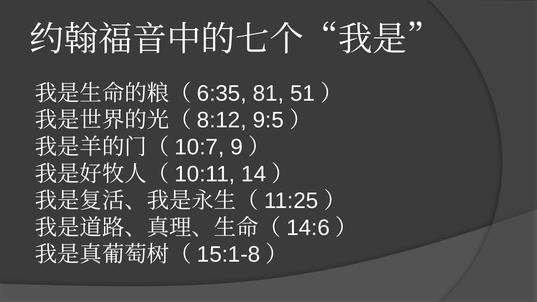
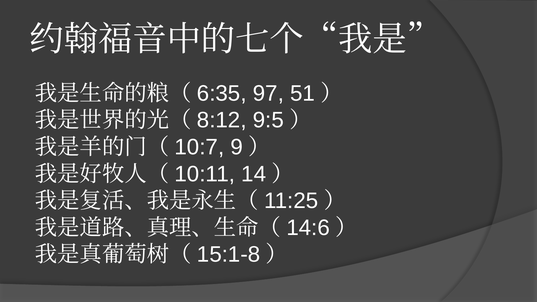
81: 81 -> 97 (268, 93)
